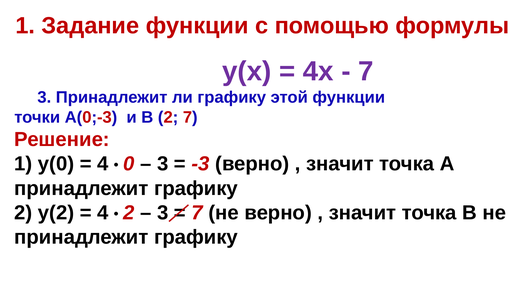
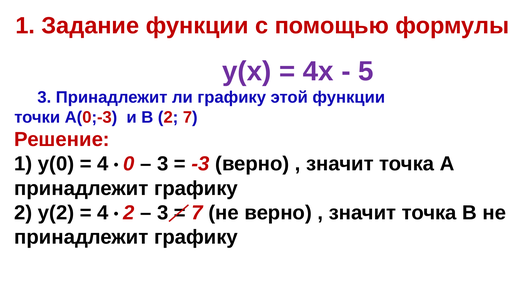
7: 7 -> 5 (366, 72)
